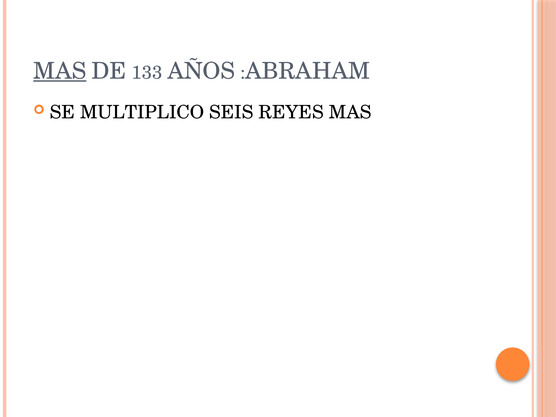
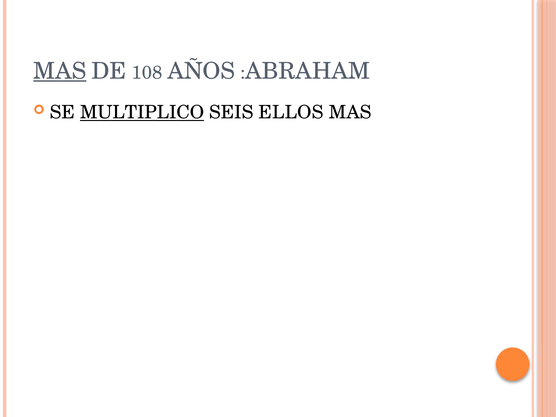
133: 133 -> 108 (147, 73)
MULTIPLICO underline: none -> present (142, 112)
REYES: REYES -> ELLOS (291, 112)
